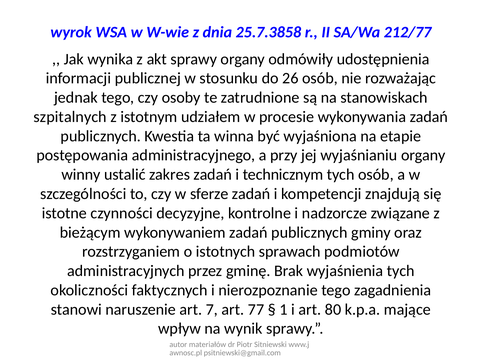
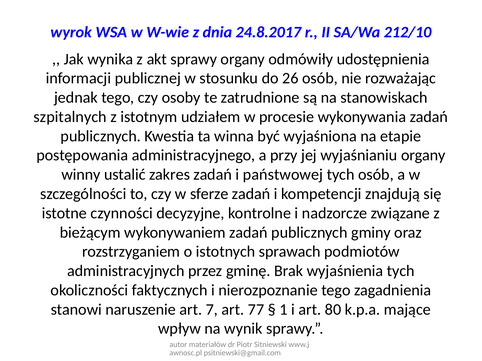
25.7.3858: 25.7.3858 -> 24.8.2017 (268, 32)
212/77: 212/77 -> 212/10 (408, 32)
technicznym: technicznym -> państwowej (283, 175)
